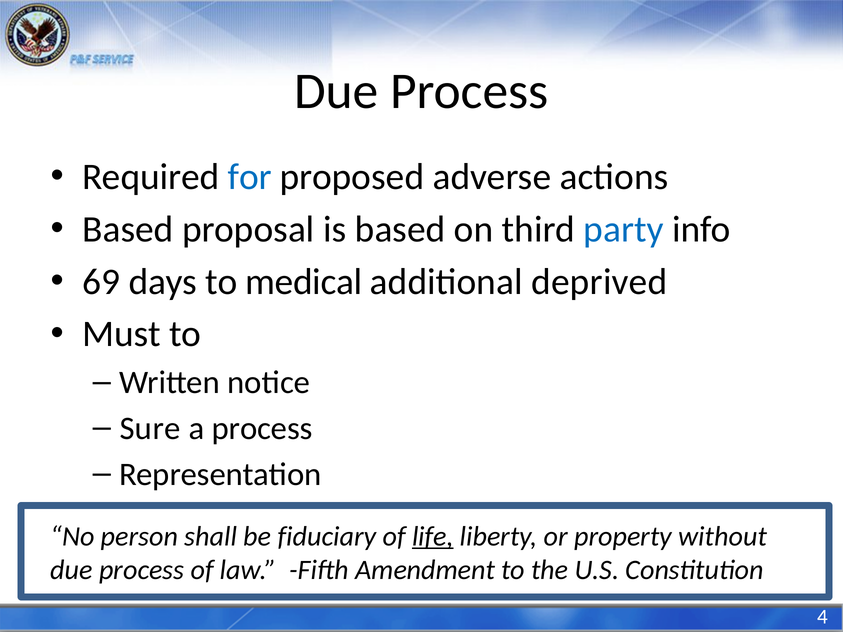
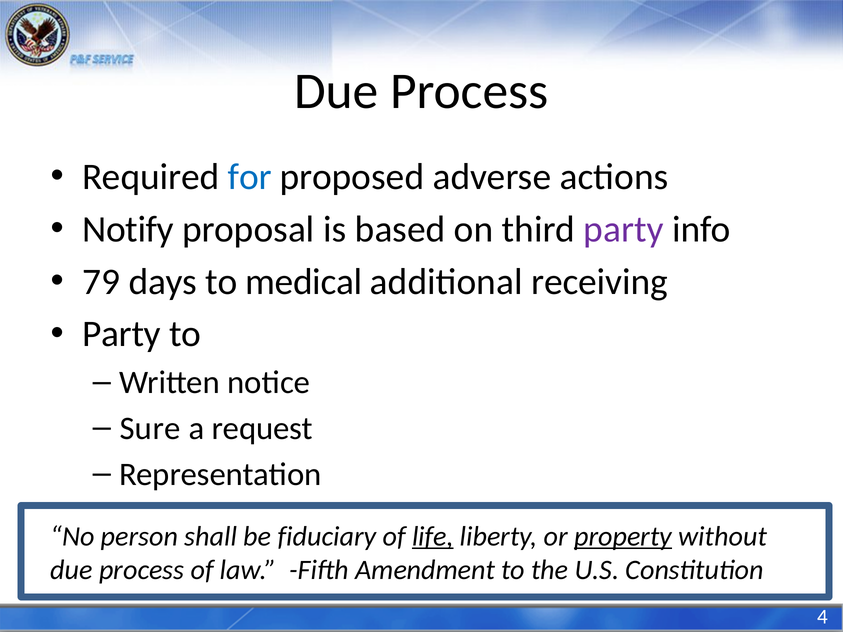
Based: Based -> Notify (128, 229)
party colour: blue -> purple (624, 229)
69: 69 -> 79 (101, 282)
deprived: deprived -> receiving (599, 282)
Must: Must -> Party (122, 334)
a process: process -> request (262, 429)
property underline: none -> present (623, 536)
